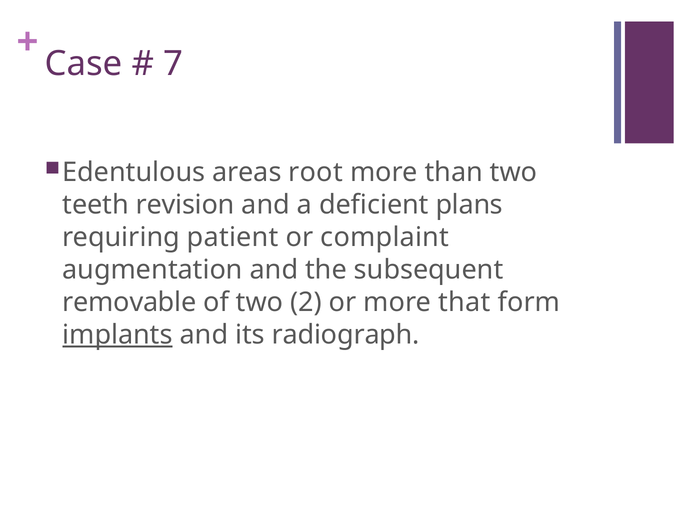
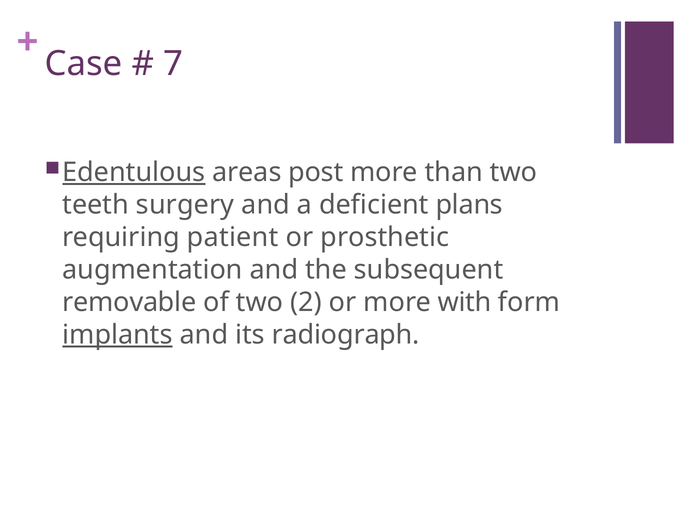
Edentulous underline: none -> present (134, 172)
root: root -> post (316, 172)
revision: revision -> surgery (185, 205)
complaint: complaint -> prosthetic (385, 237)
that: that -> with (465, 302)
